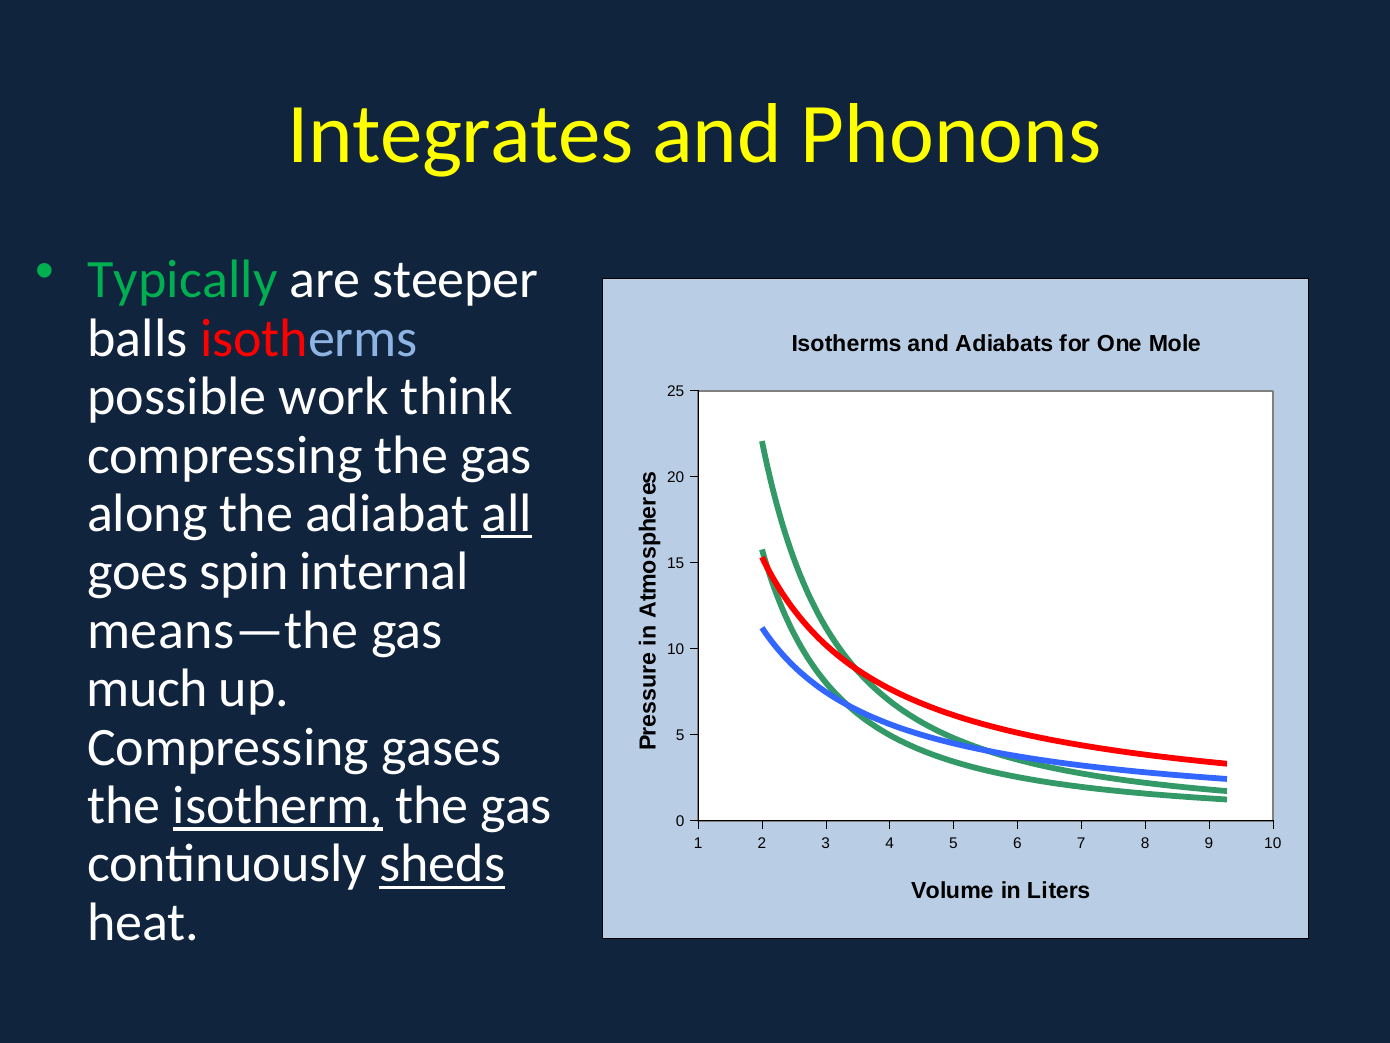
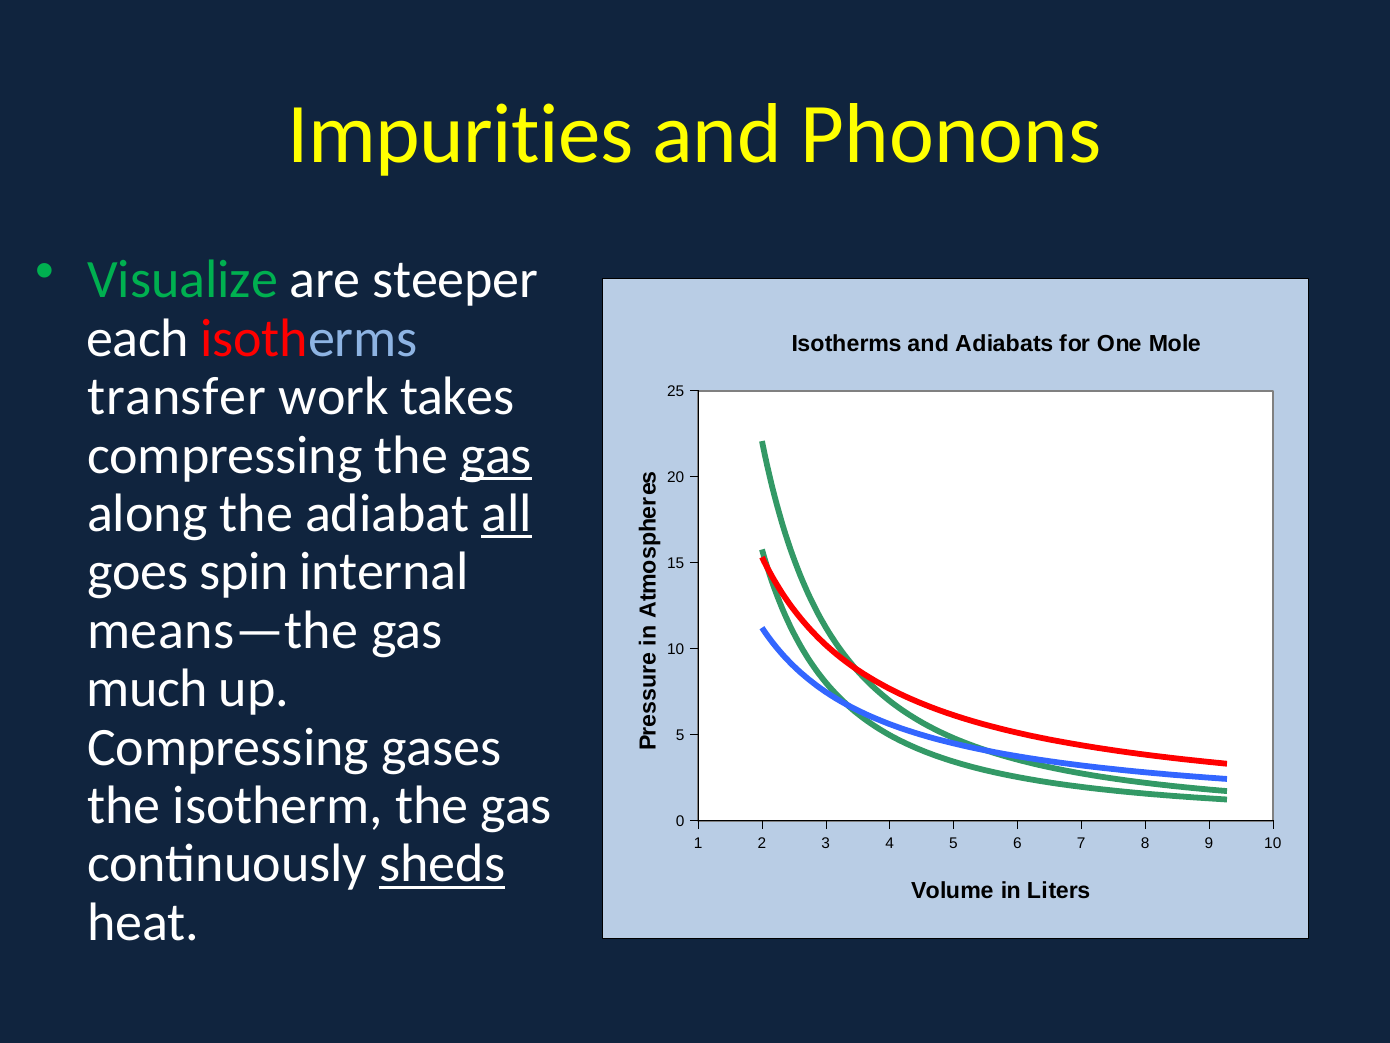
Integrates: Integrates -> Impurities (461, 135)
Typically: Typically -> Visualize (183, 280)
balls: balls -> each (138, 338)
possible: possible -> transfer (177, 397)
think: think -> takes (457, 397)
gas underline: none -> present (496, 455)
isotherm underline: present -> none (278, 805)
